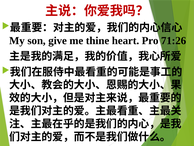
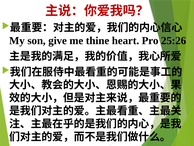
71:26: 71:26 -> 25:26 (174, 41)
